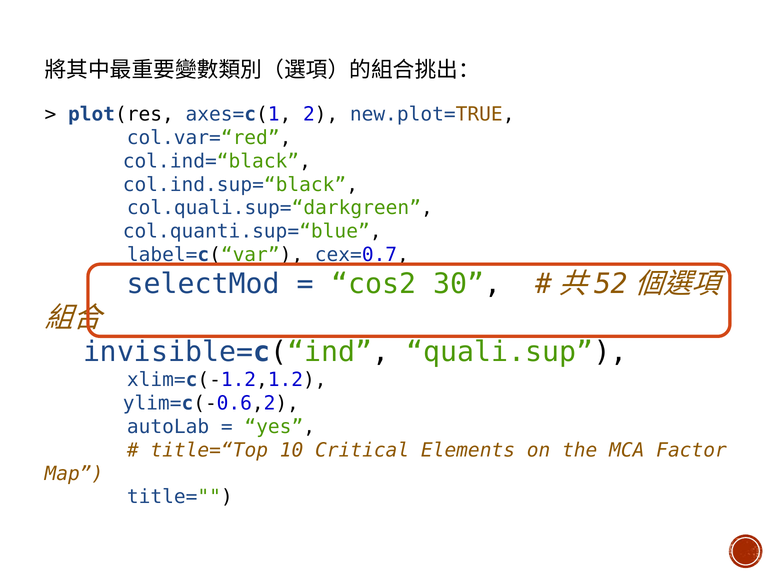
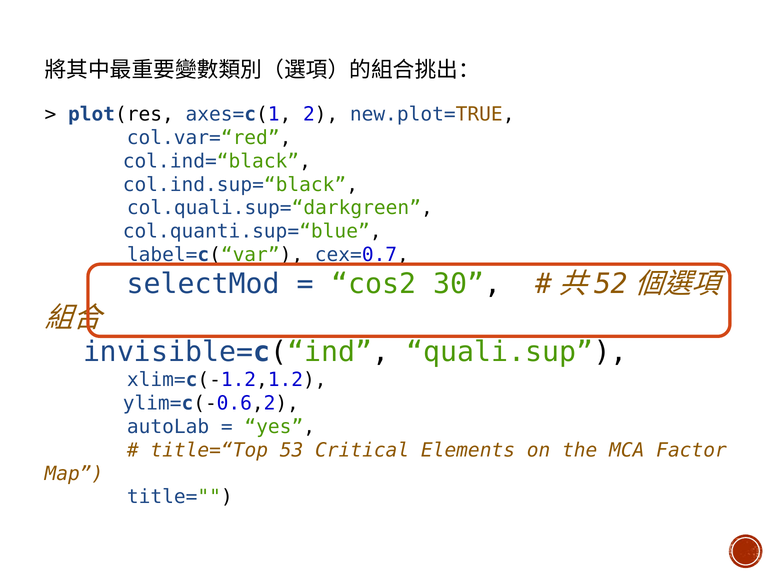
10: 10 -> 53 (292, 451)
